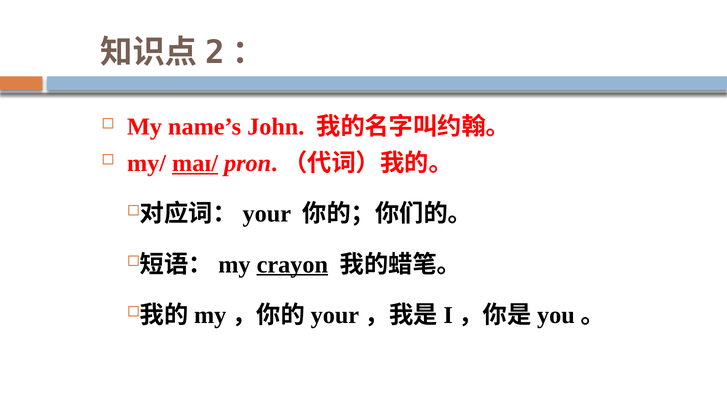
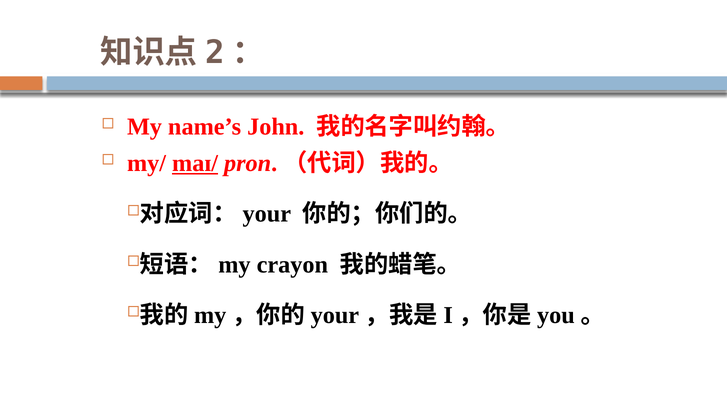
crayon underline: present -> none (292, 264)
